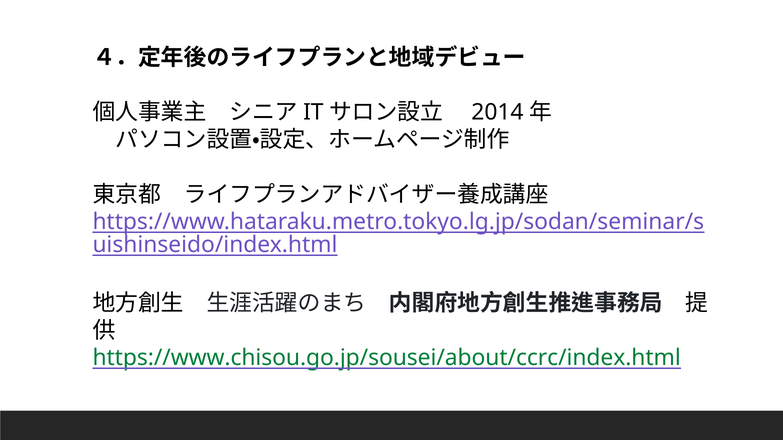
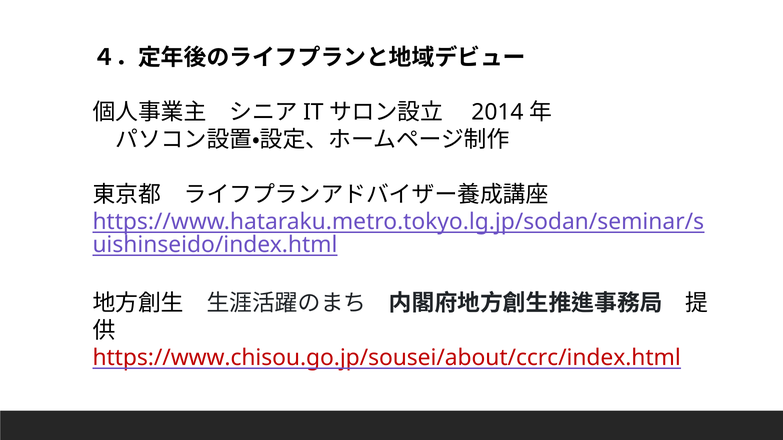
https://www.chisou.go.jp/sousei/about/ccrc/index.html colour: green -> red (387, 358)
